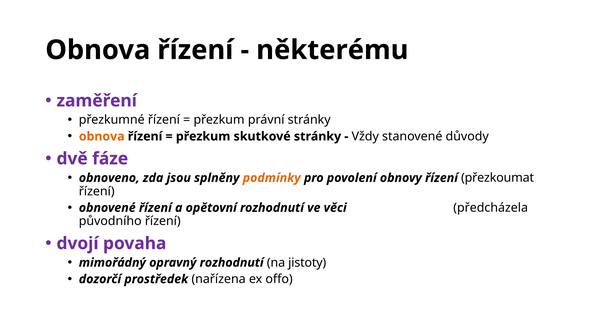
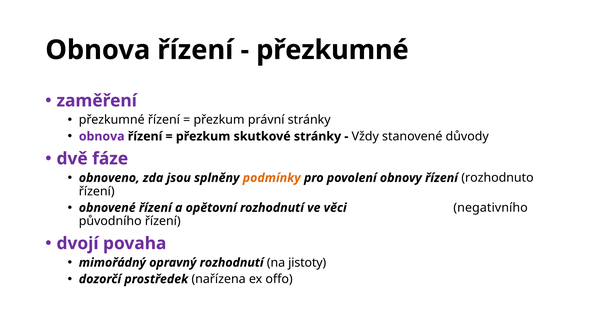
některému: některému -> přezkumné (332, 50)
obnova colour: orange -> purple (102, 136)
přezkoumat: přezkoumat -> rozhodnuto (497, 178)
předcházela: předcházela -> negativního (491, 208)
